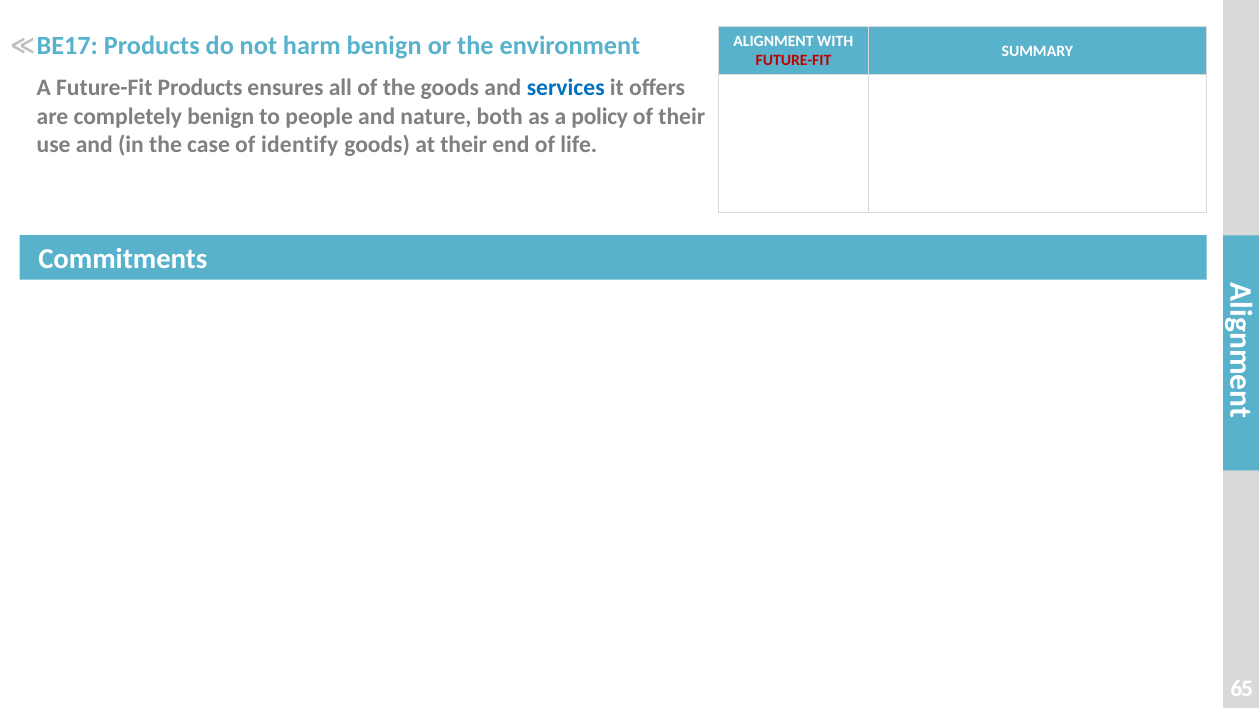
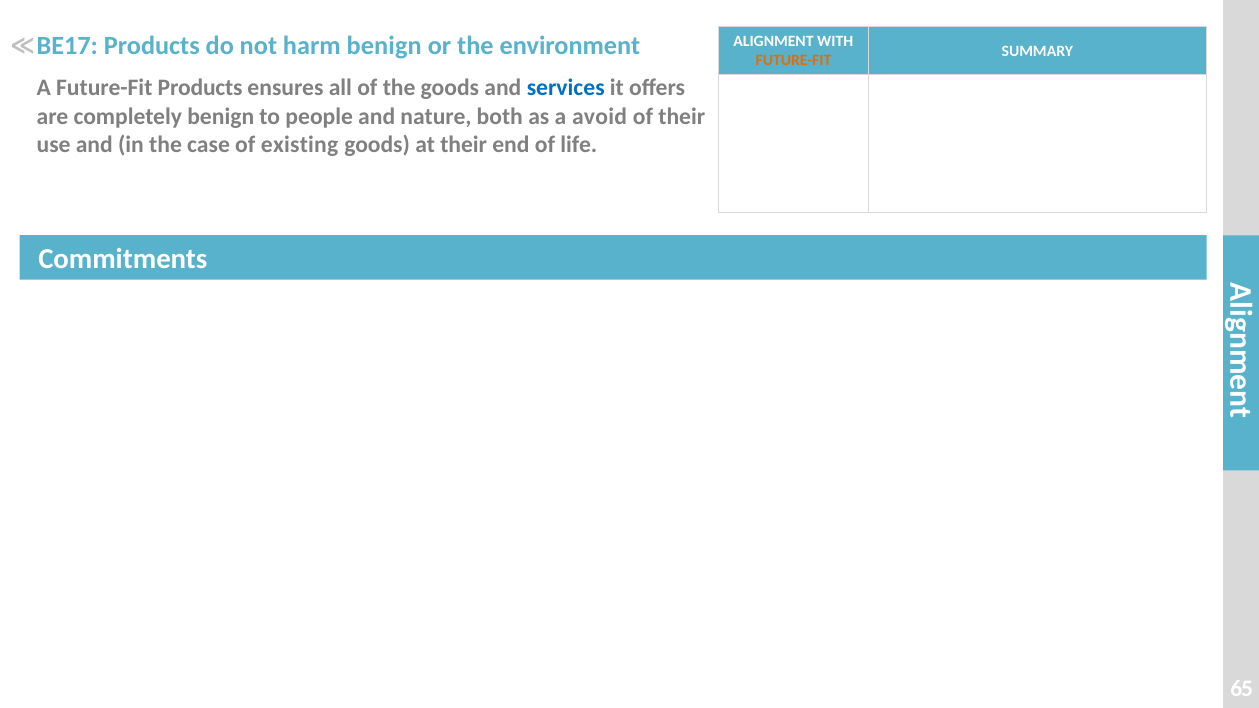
FUTURE-FIT colour: red -> orange (793, 61)
policy: policy -> avoid (600, 117)
identify: identify -> existing (300, 145)
